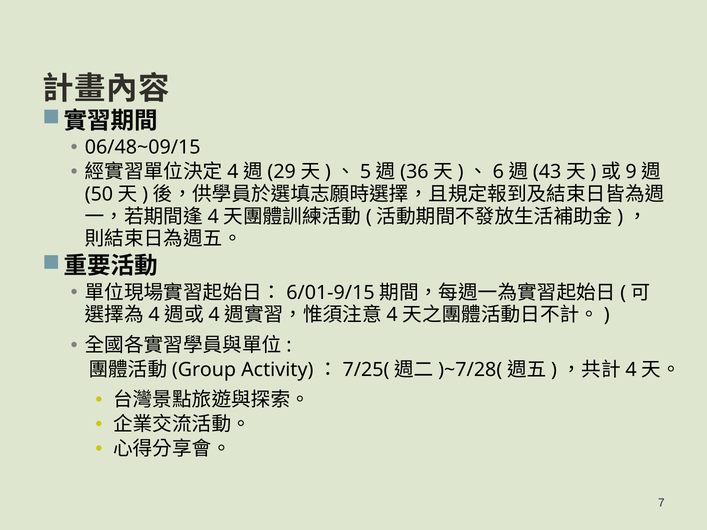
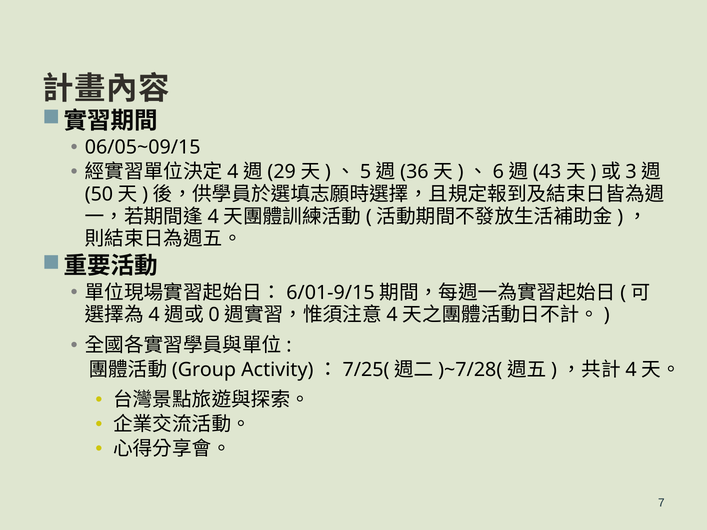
06/48~09/15: 06/48~09/15 -> 06/05~09/15 (143, 147)
9: 9 -> 3 (631, 172)
4: 4 -> 0 (214, 315)
